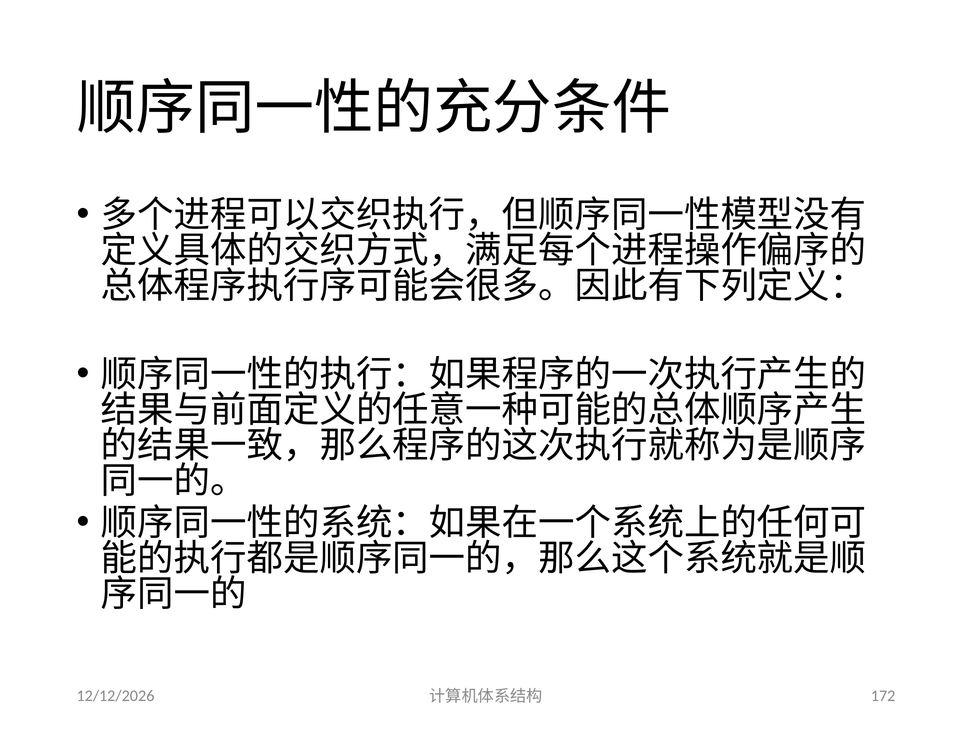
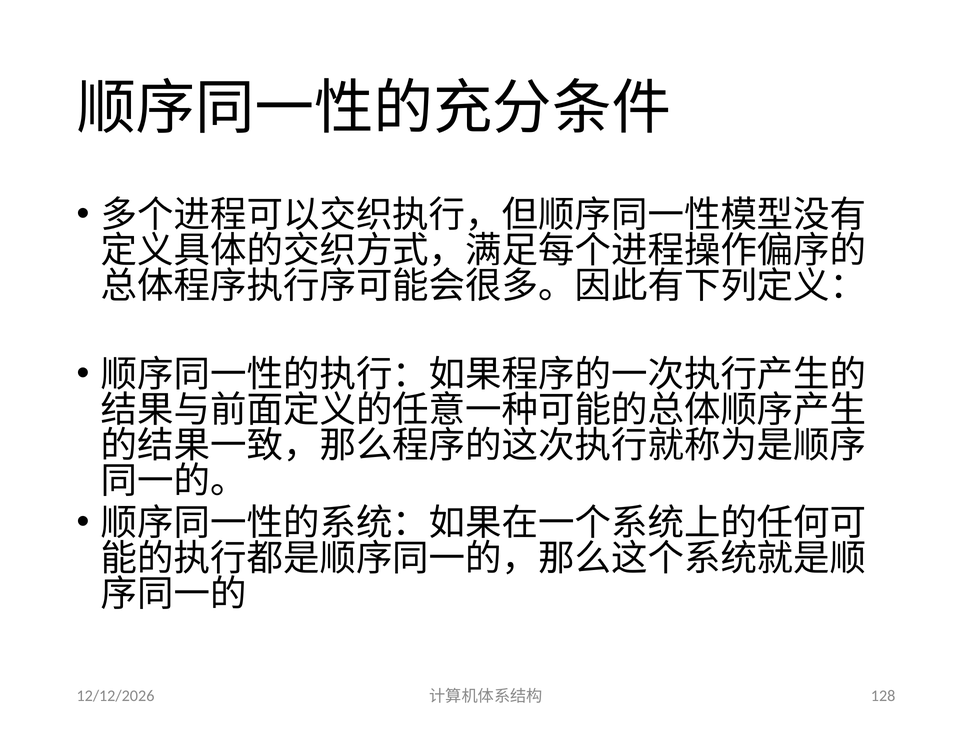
172: 172 -> 128 (883, 696)
